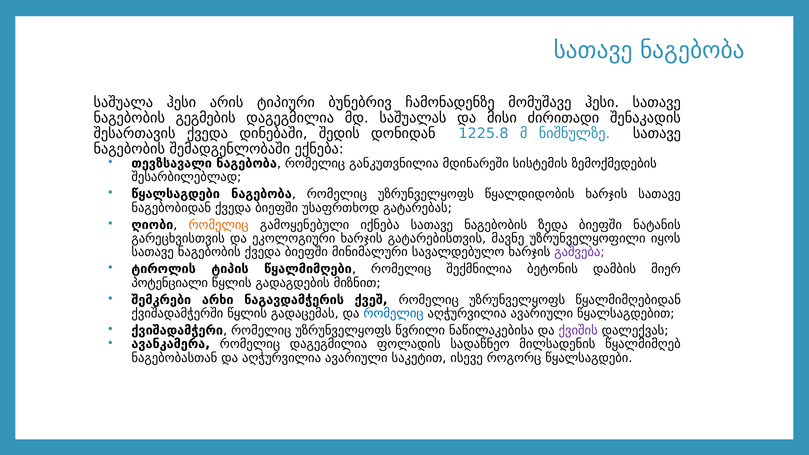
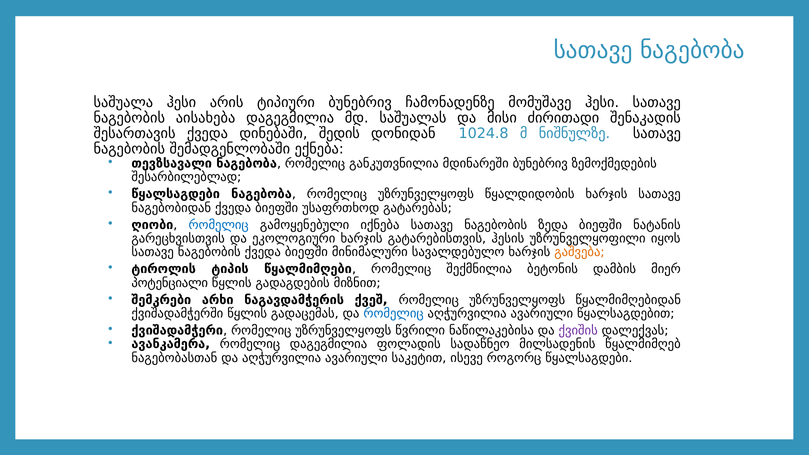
გეგმების: გეგმების -> აისახება (206, 118)
1225.8: 1225.8 -> 1024.8 (484, 134)
მდინარეში სისტემის: სისტემის -> ბუნებრივ (540, 164)
რომელიც colour: orange -> blue (219, 225)
მავნე: მავნე -> ჰესის (508, 239)
გაშვება colour: purple -> orange (580, 252)
